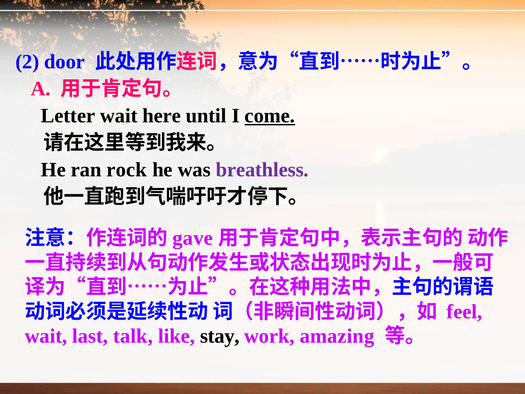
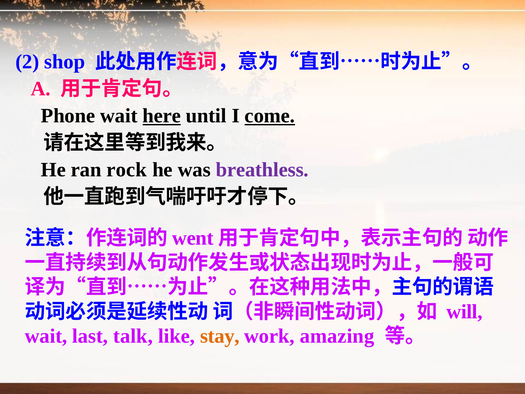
door: door -> shop (65, 62)
Letter: Letter -> Phone (68, 116)
here underline: none -> present (162, 116)
gave: gave -> went (193, 238)
feel: feel -> will (464, 311)
stay colour: black -> orange (220, 336)
